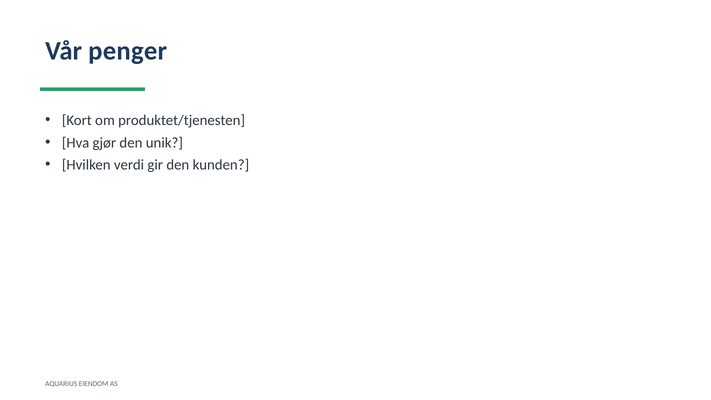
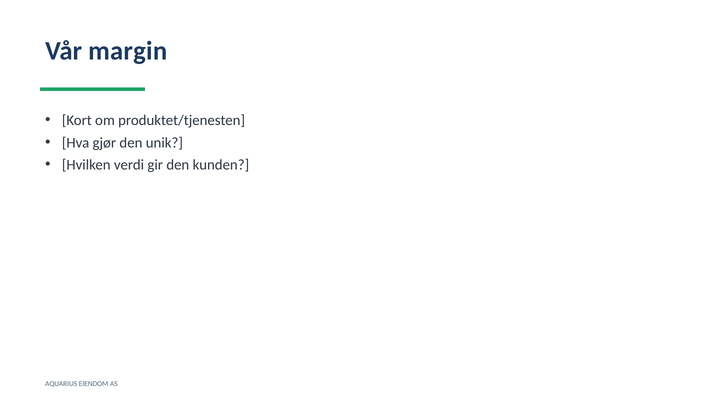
penger: penger -> margin (128, 51)
